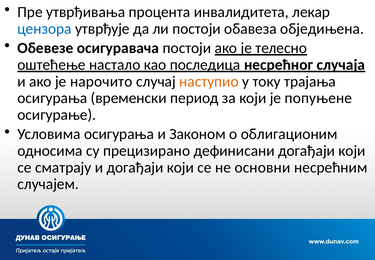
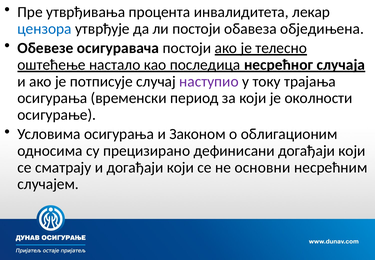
нарочито: нарочито -> потписује (101, 81)
наступио colour: orange -> purple (209, 81)
попуњене: попуњене -> околности (319, 98)
